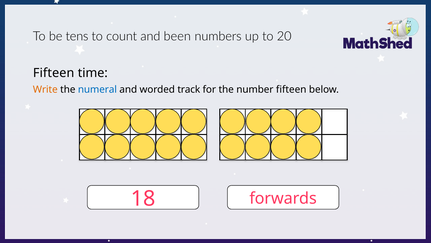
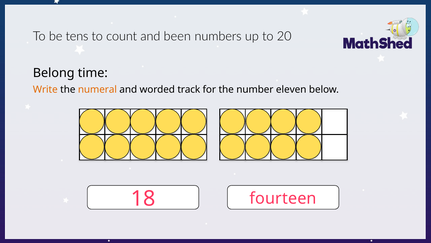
Fifteen: Fifteen -> Belong (54, 73)
numeral colour: blue -> orange (97, 89)
number fifteen: fifteen -> eleven (291, 89)
forwards: forwards -> fourteen (283, 198)
